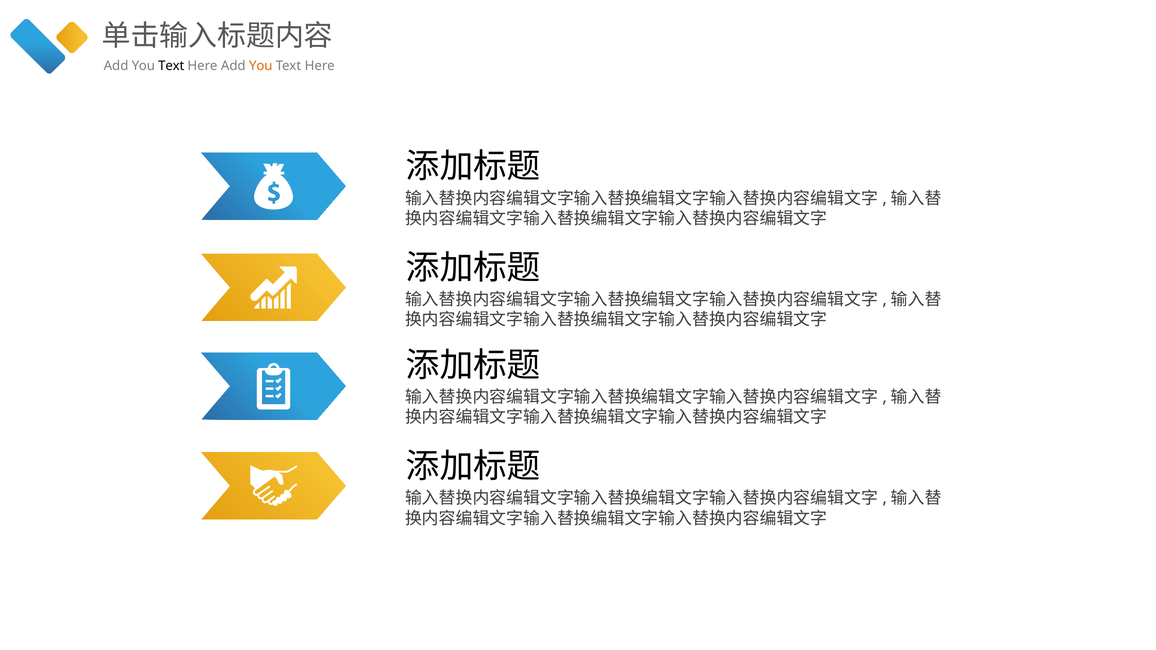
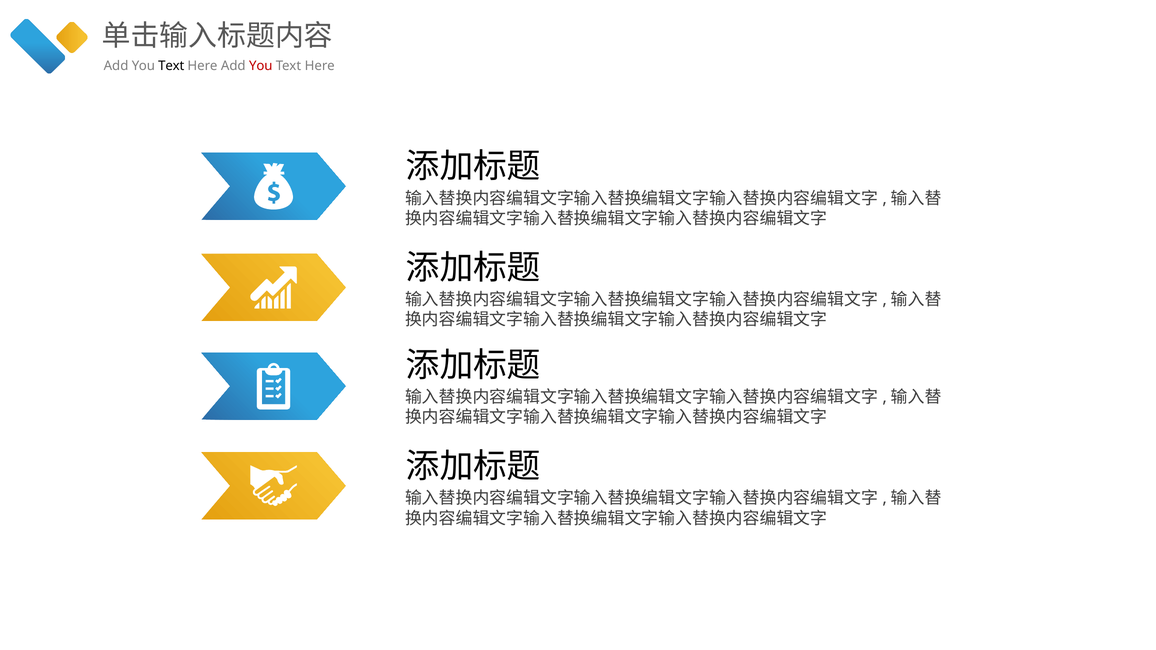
You colour: orange -> red (261, 66)
